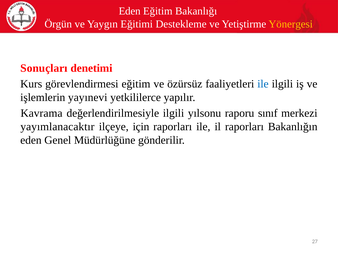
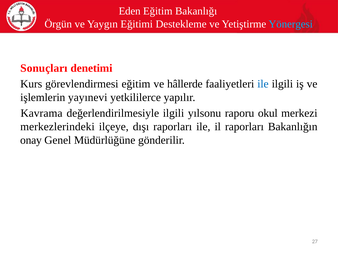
Yönergesi colour: yellow -> light blue (291, 24)
özürsüz: özürsüz -> hâllerde (185, 84)
sınıf: sınıf -> okul (268, 113)
yayımlanacaktır: yayımlanacaktır -> merkezlerindeki (57, 127)
için: için -> dışı (141, 127)
eden: eden -> onay (31, 140)
